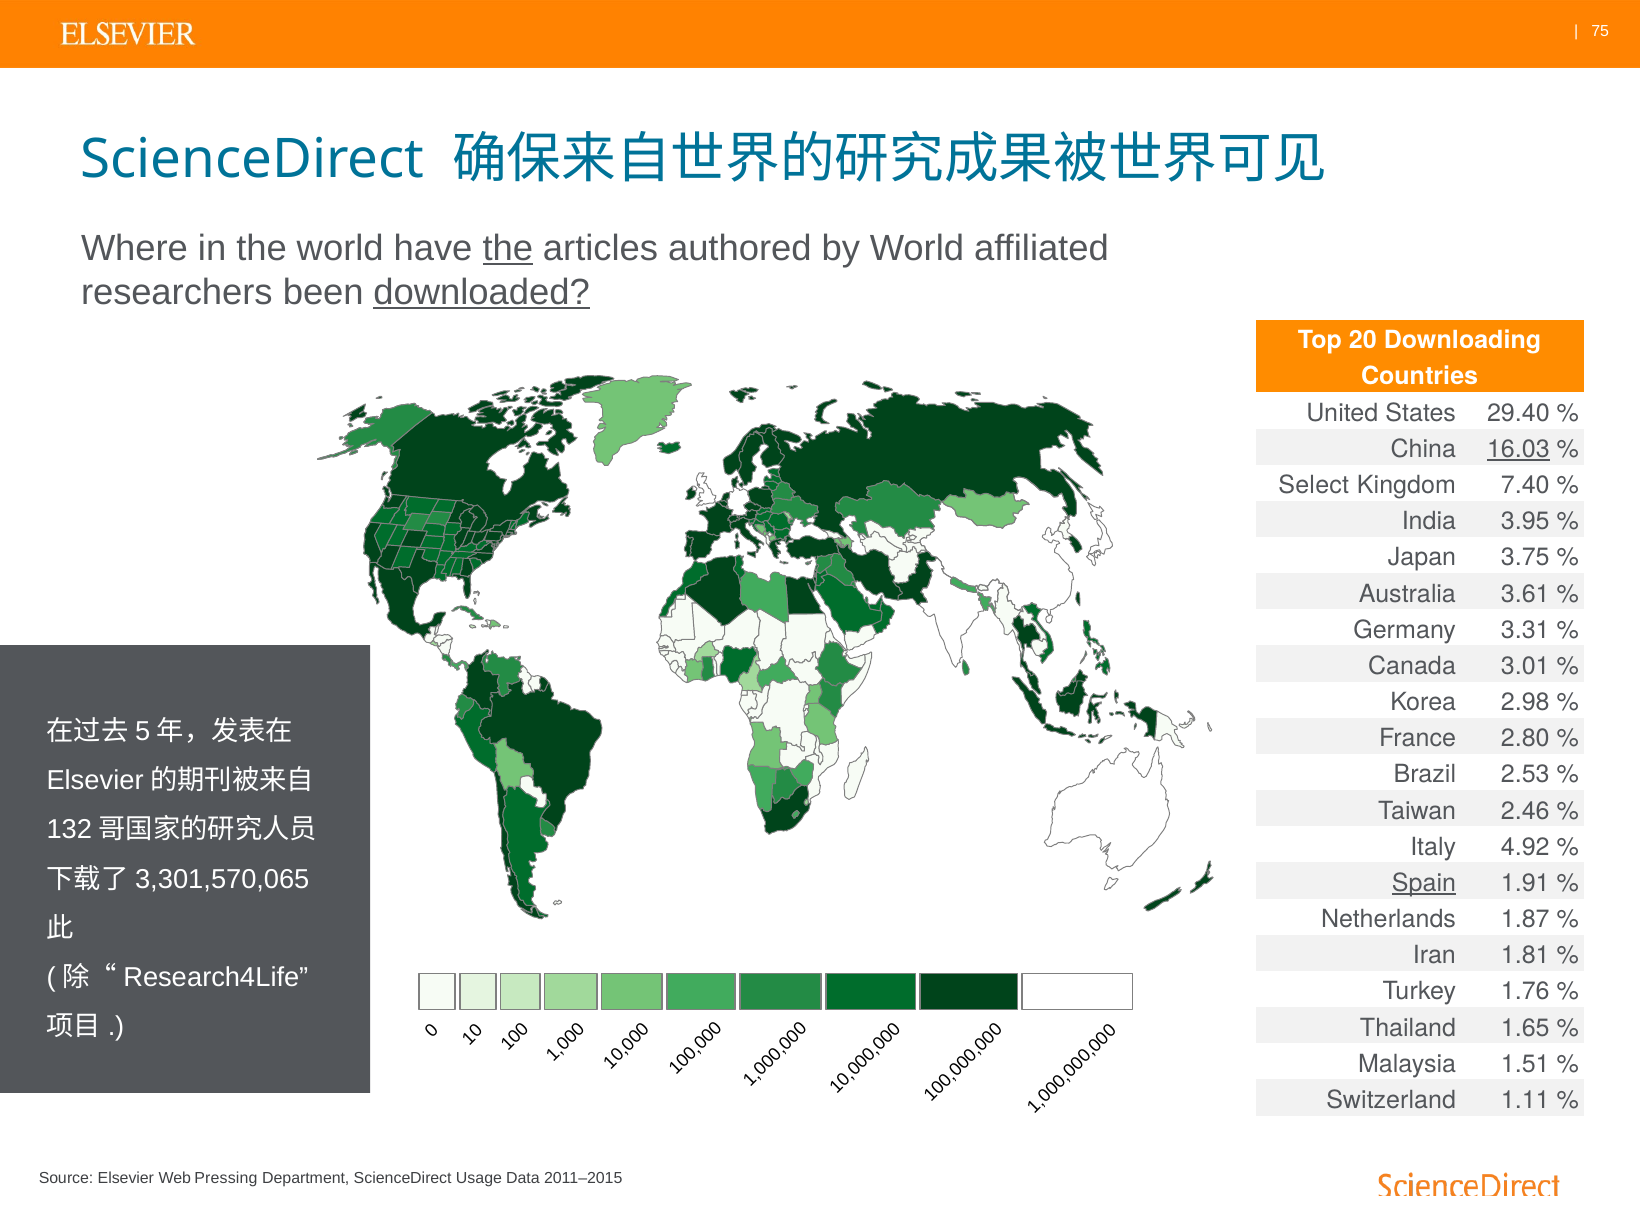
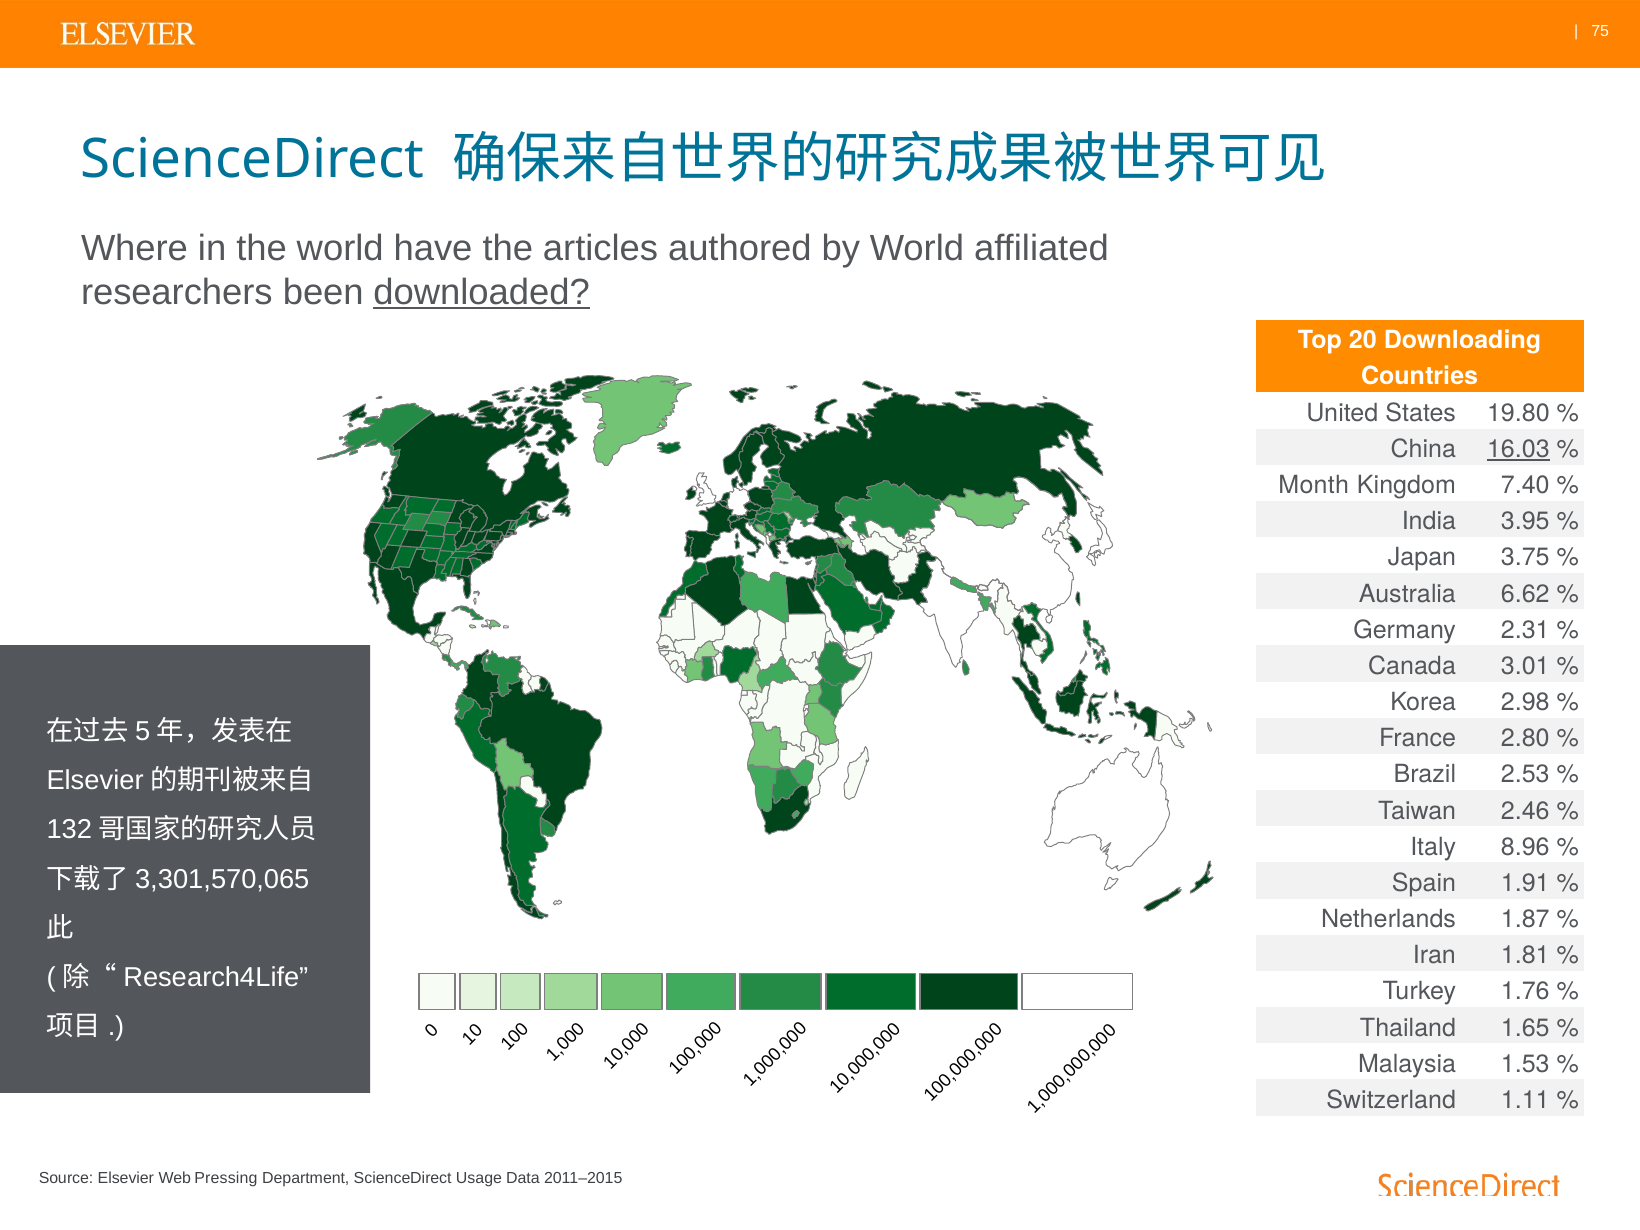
the underline: present -> none (508, 248)
29.40: 29.40 -> 19.80 (1518, 413)
Select: Select -> Month (1314, 485)
3.61: 3.61 -> 6.62 (1525, 594)
3.31: 3.31 -> 2.31 (1525, 630)
4.92: 4.92 -> 8.96 (1525, 847)
Spain underline: present -> none (1424, 883)
1.51: 1.51 -> 1.53 (1525, 1064)
